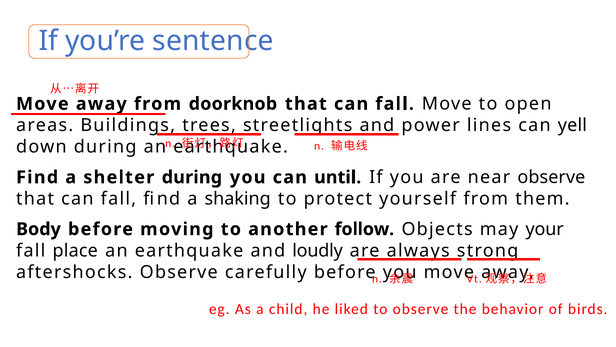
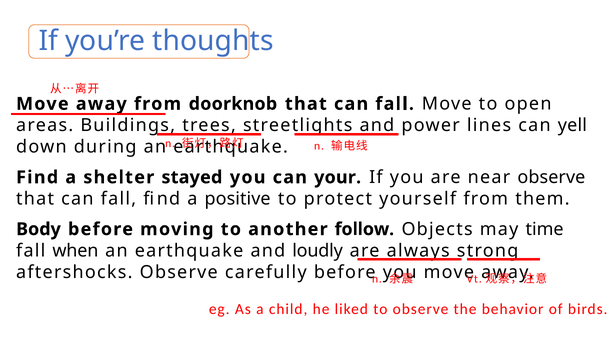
sentence: sentence -> thoughts (213, 41)
shelter during: during -> stayed (192, 177)
until: until -> your (338, 177)
shaking: shaking -> positive (238, 199)
your: your -> time (545, 229)
place: place -> when (75, 250)
